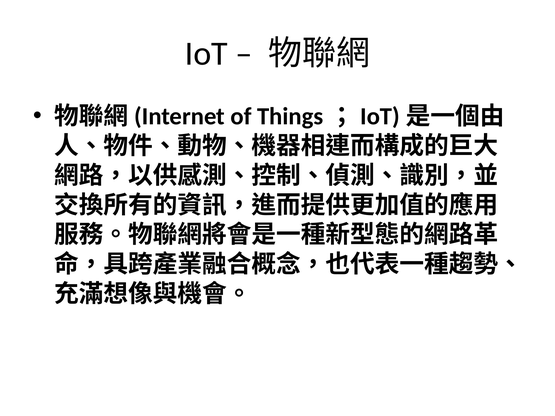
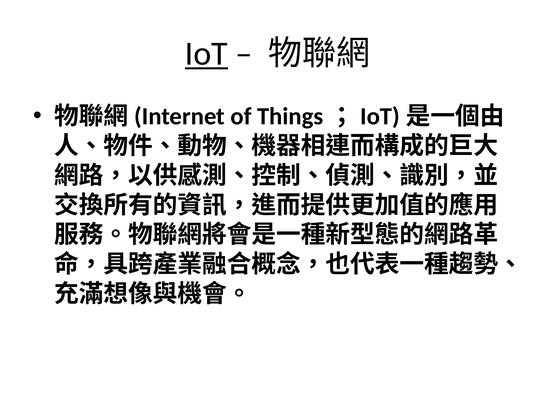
IoT underline: none -> present (206, 54)
